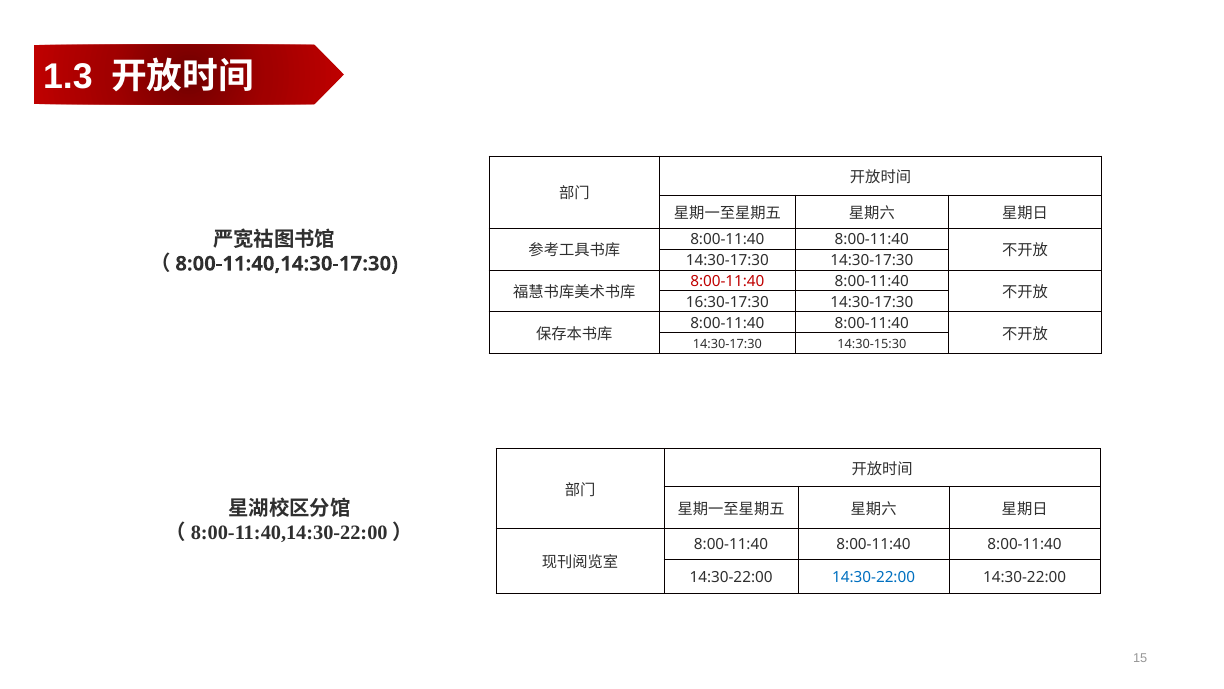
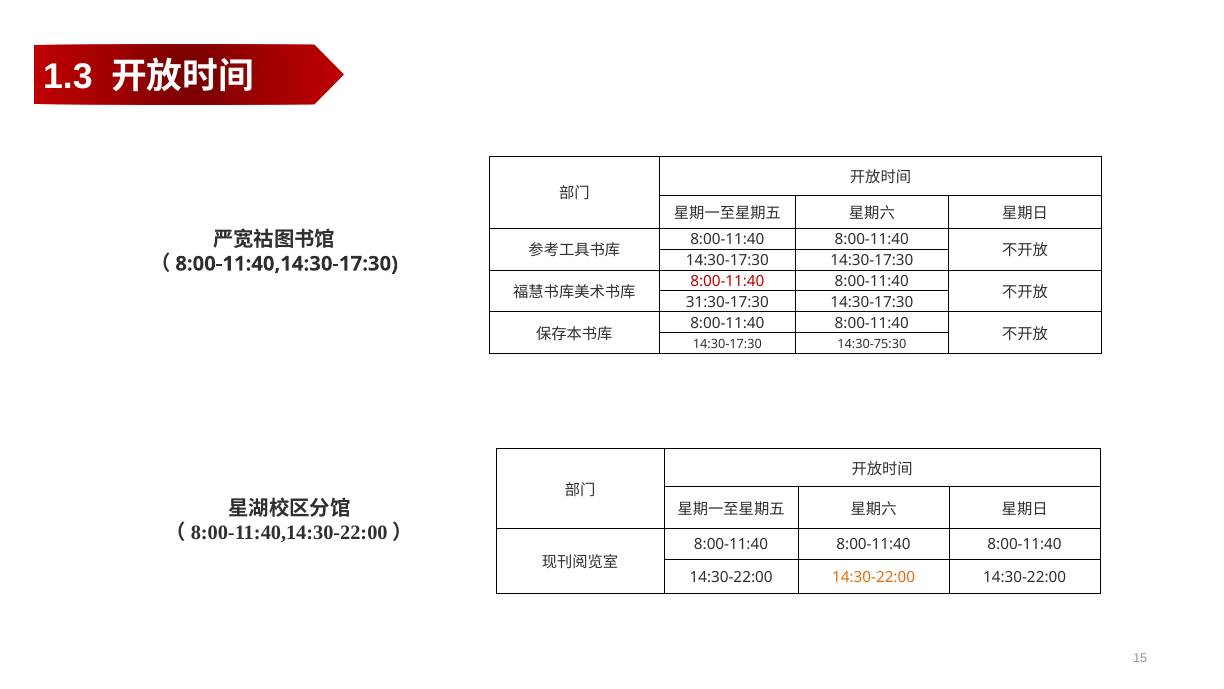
16:30-17:30: 16:30-17:30 -> 31:30-17:30 (727, 302)
14:30-15:30: 14:30-15:30 -> 14:30-75:30 (872, 344)
14:30-22:00 colour: blue -> orange (874, 577)
